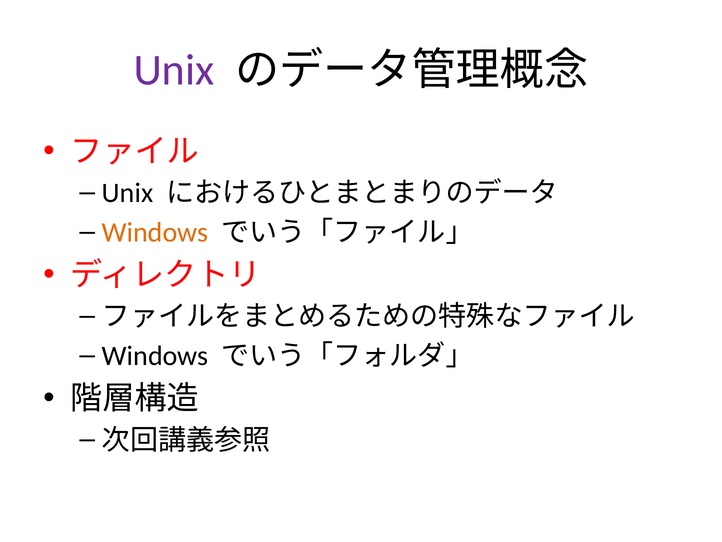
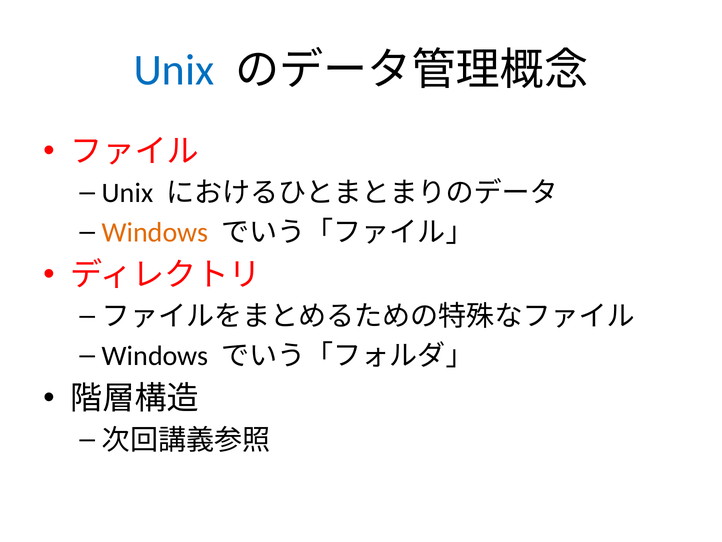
Unix colour: purple -> blue (174, 70)
